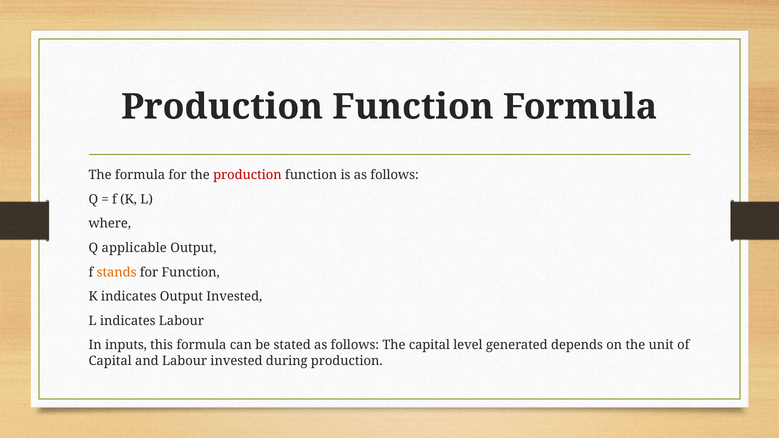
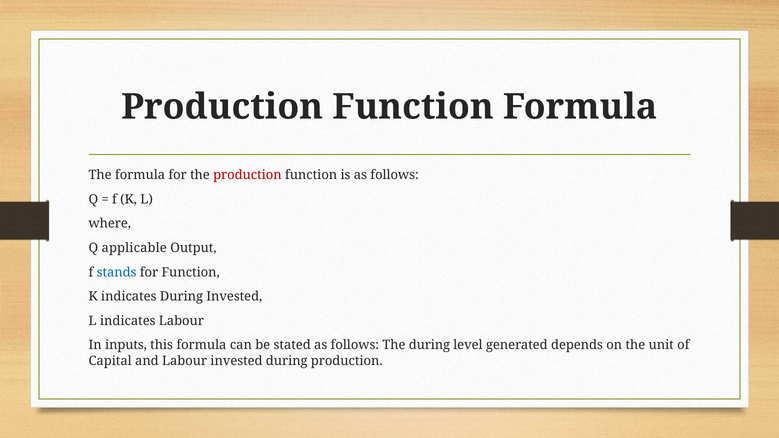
stands colour: orange -> blue (117, 272)
indicates Output: Output -> During (181, 297)
The capital: capital -> during (429, 345)
